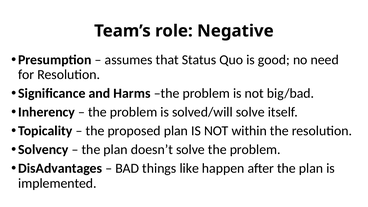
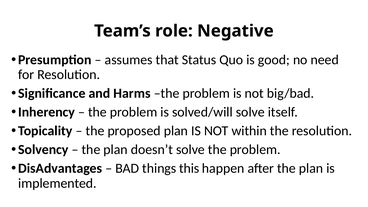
like: like -> this (189, 168)
